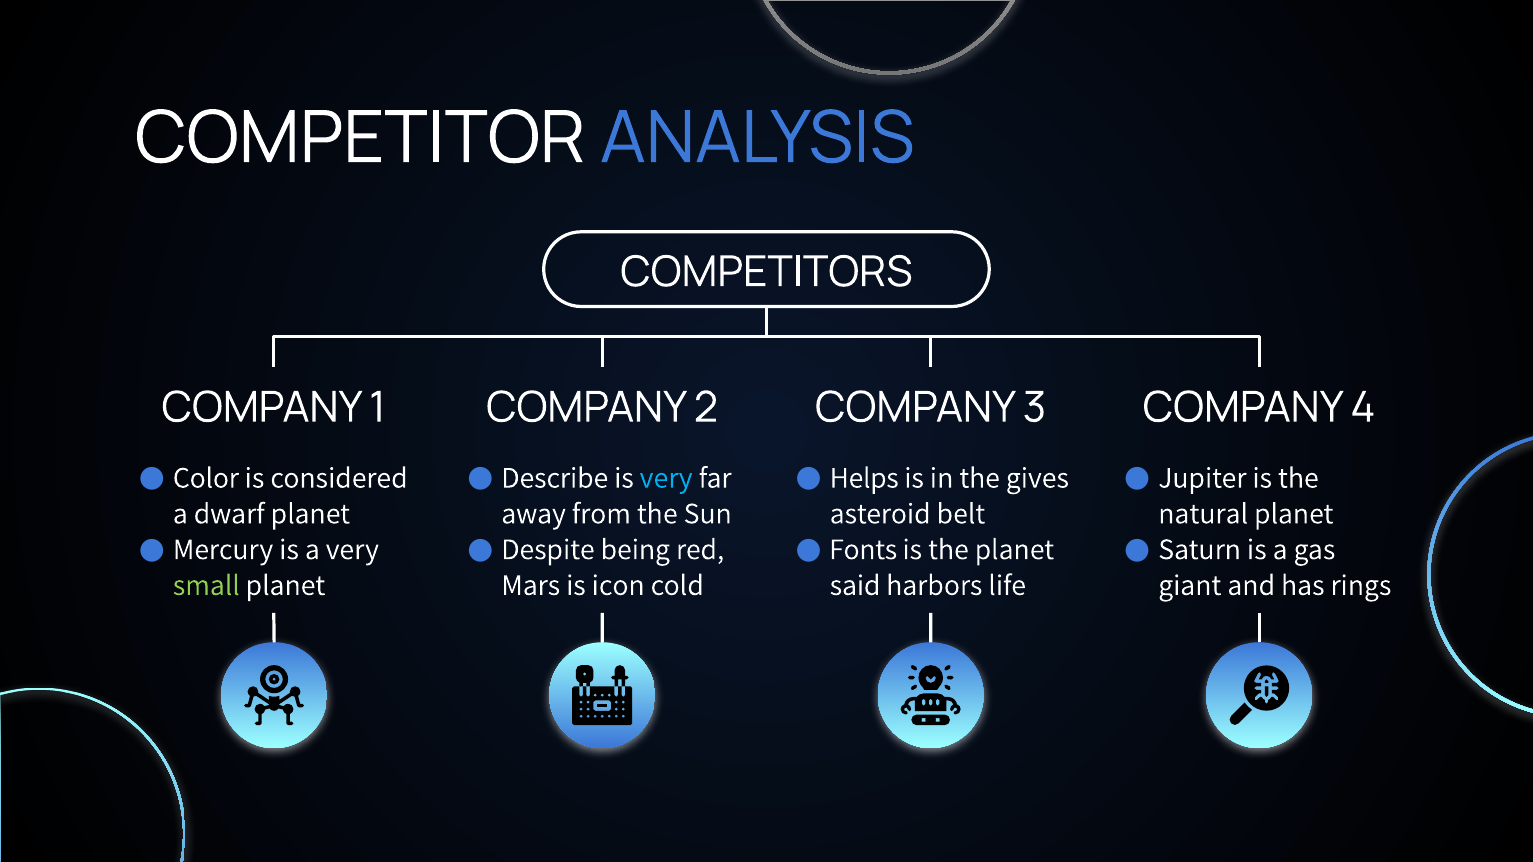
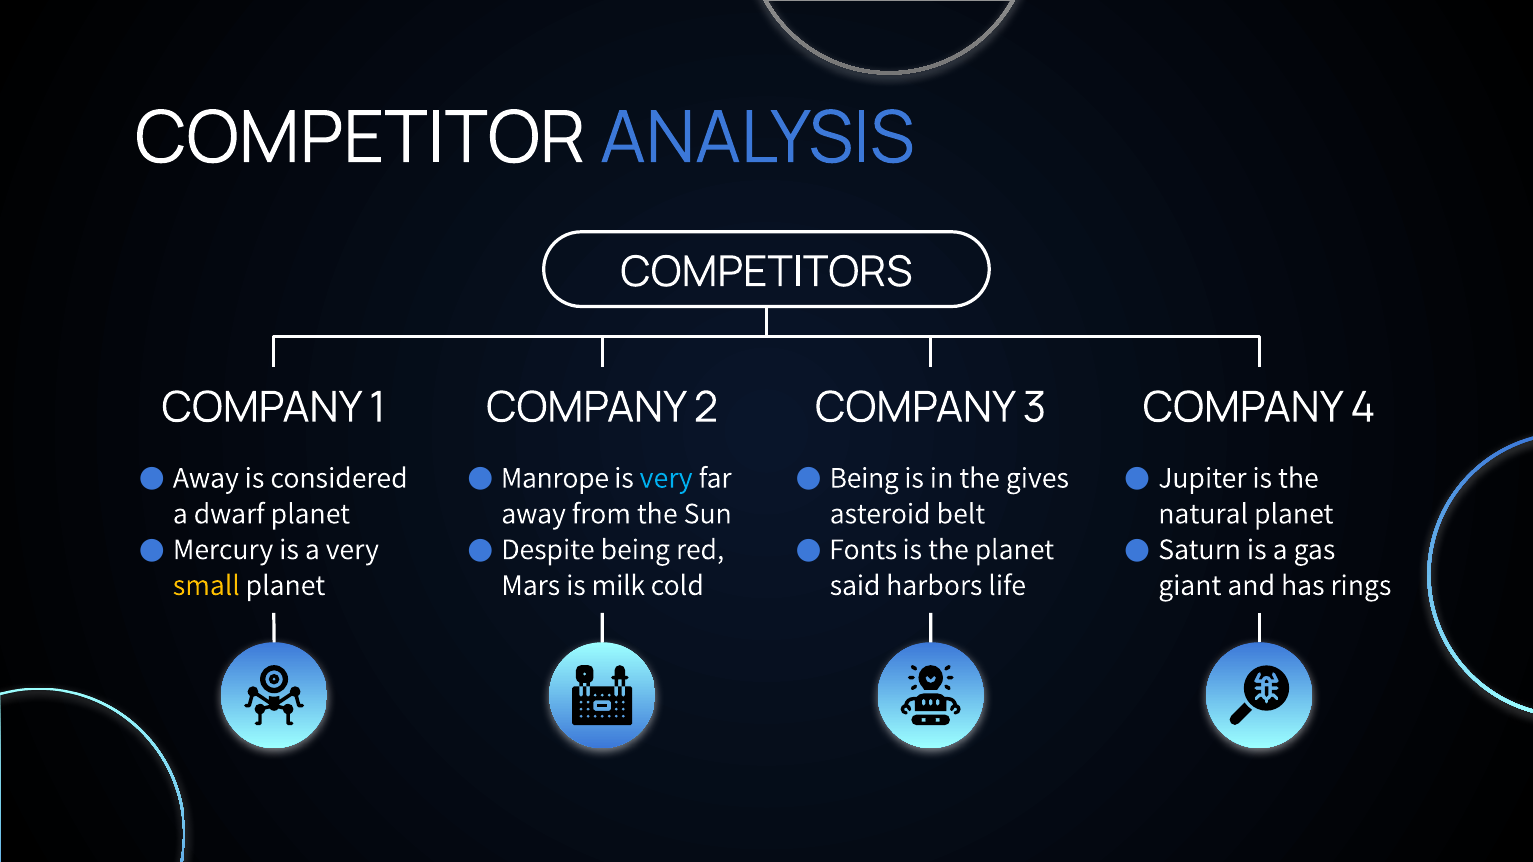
Color: Color -> Away (206, 478)
Describe: Describe -> Manrope (555, 478)
Helps: Helps -> Being (864, 478)
small colour: light green -> yellow (206, 585)
icon: icon -> milk (618, 585)
